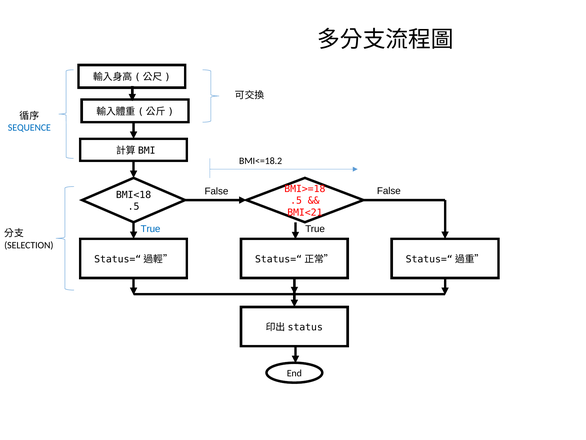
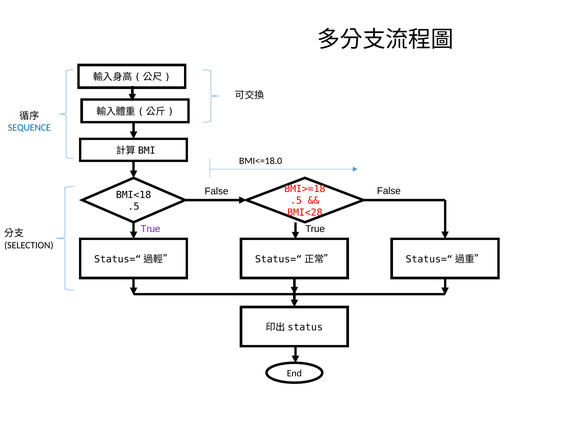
BMI<=18.2: BMI<=18.2 -> BMI<=18.0 (261, 161)
BMI<21: BMI<21 -> BMI<28 (305, 212)
True colour: blue -> purple (151, 229)
